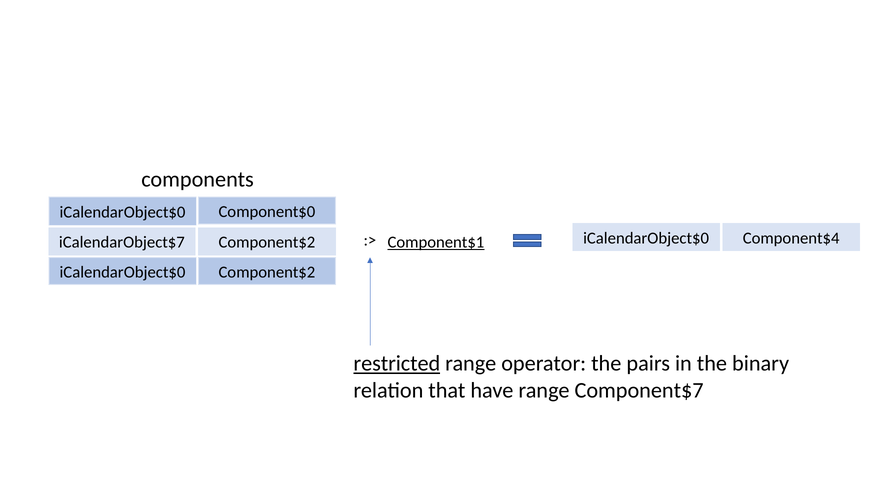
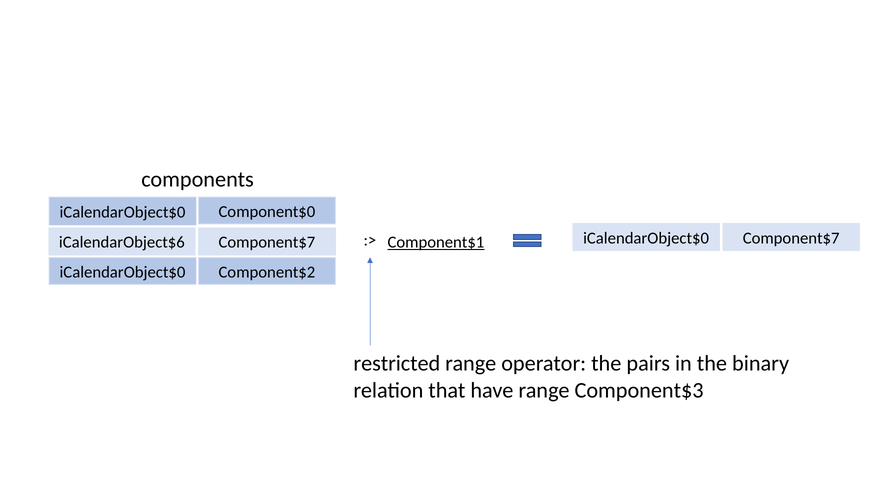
Component$4: Component$4 -> Component$7 (791, 238)
iCalendarObject$7: iCalendarObject$7 -> iCalendarObject$6 (122, 243)
Component$2: Component$2 -> Component$7 (267, 243)
restricted underline: present -> none (397, 364)
Component$7: Component$7 -> Component$3 (639, 390)
